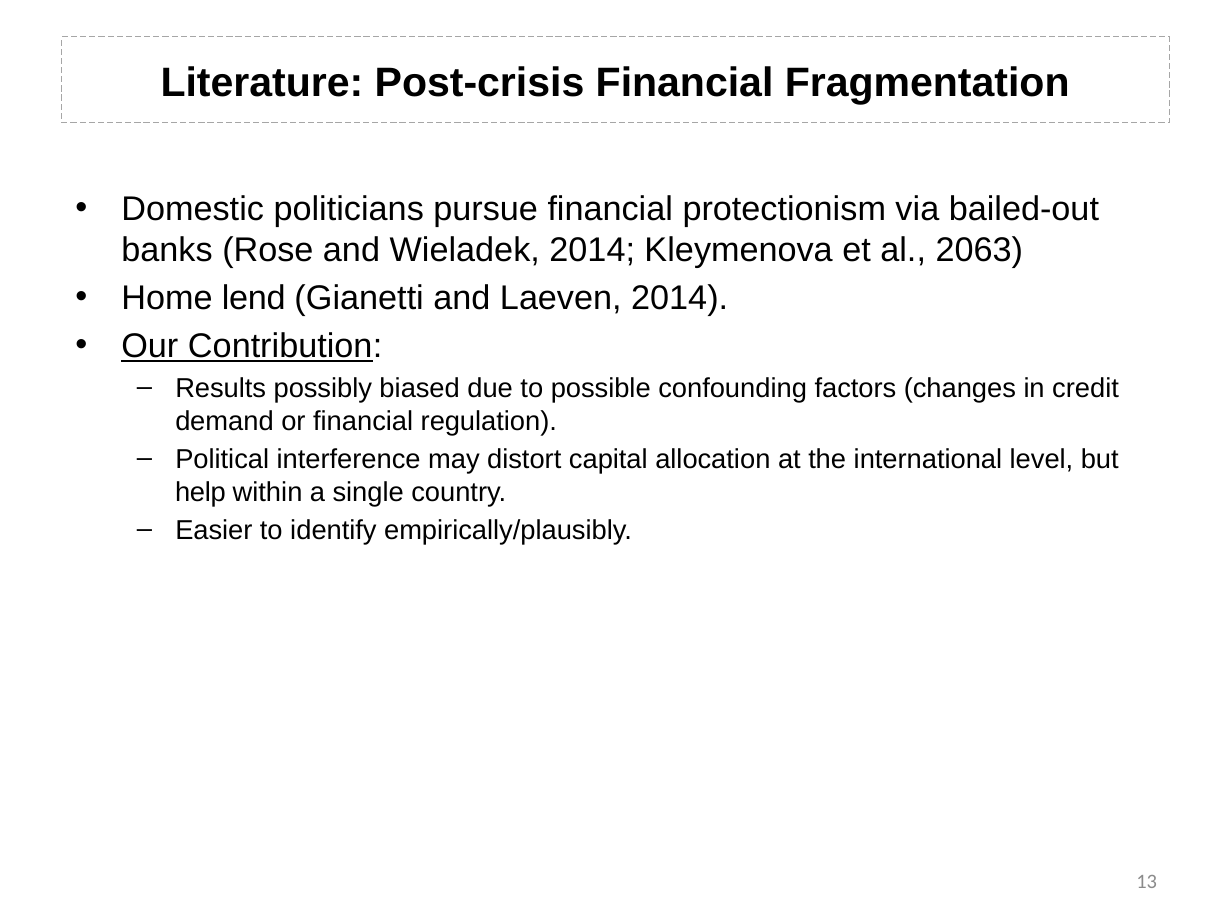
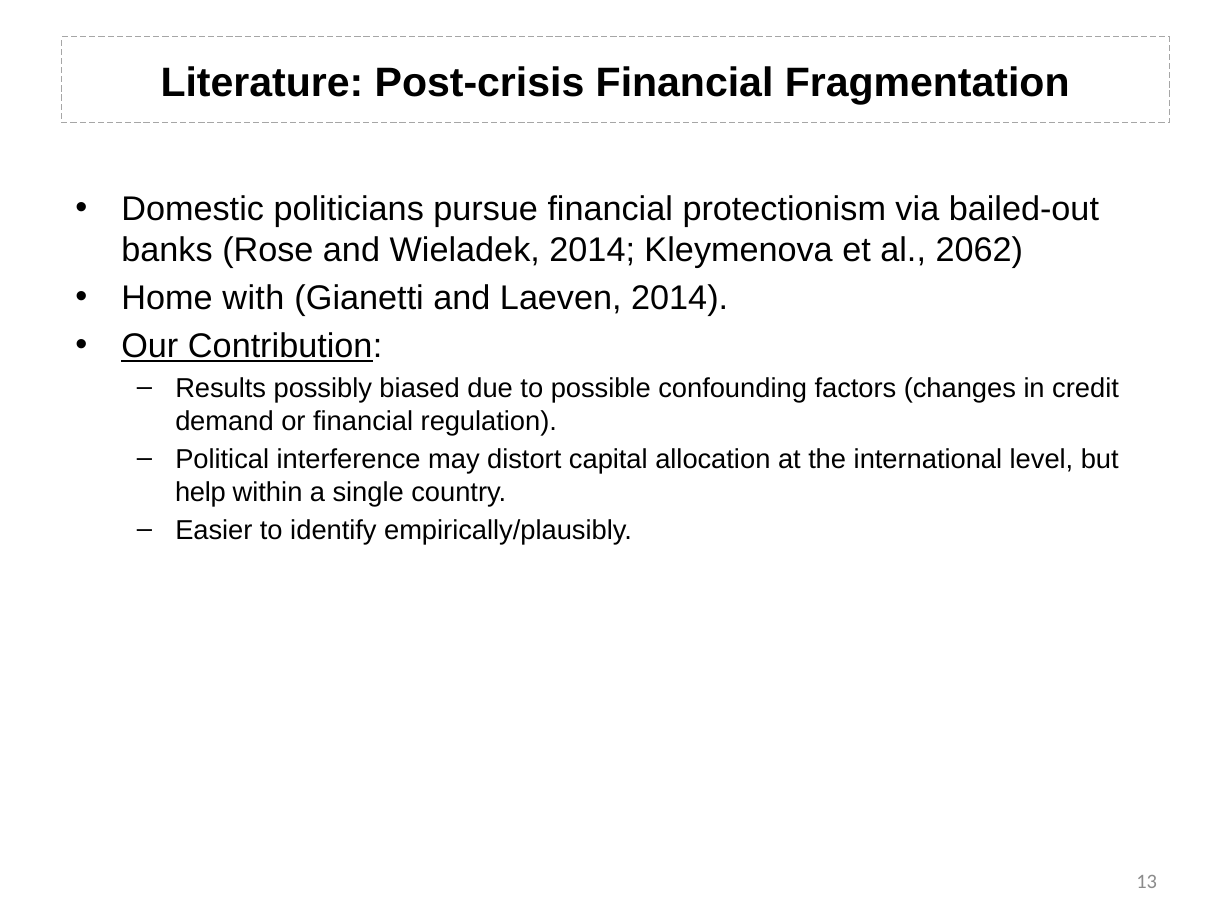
2063: 2063 -> 2062 (979, 251)
lend: lend -> with (253, 298)
